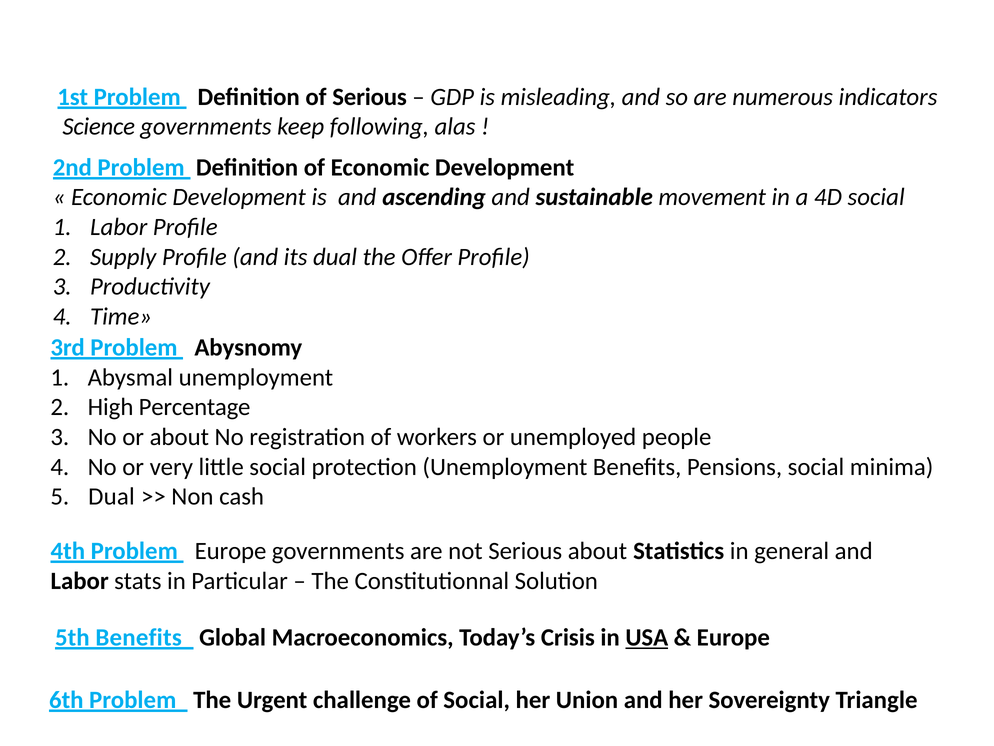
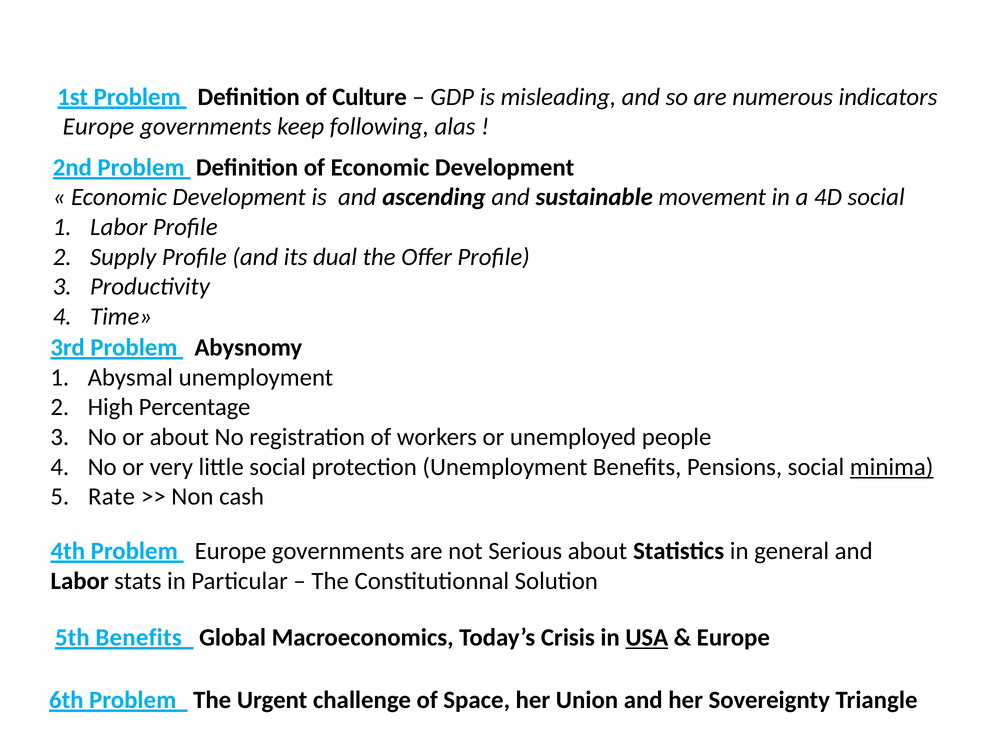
of Serious: Serious -> Culture (370, 97)
Science: Science -> Europe (98, 127)
minima underline: none -> present (892, 467)
Dual: Dual -> Rate (111, 496)
of Social: Social -> Space (477, 700)
